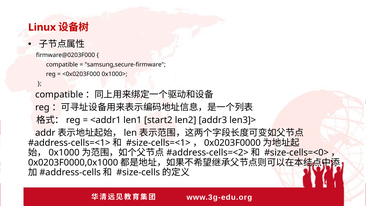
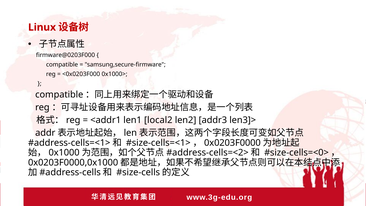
start2: start2 -> local2 (158, 120)
